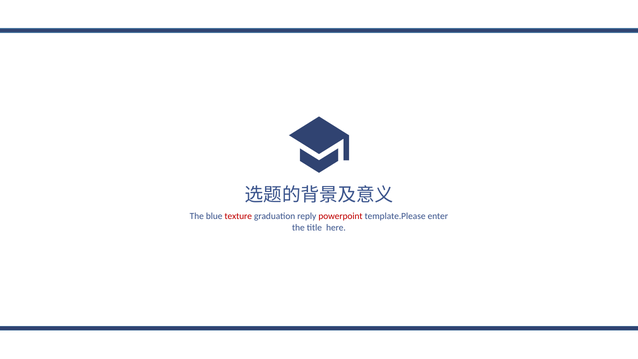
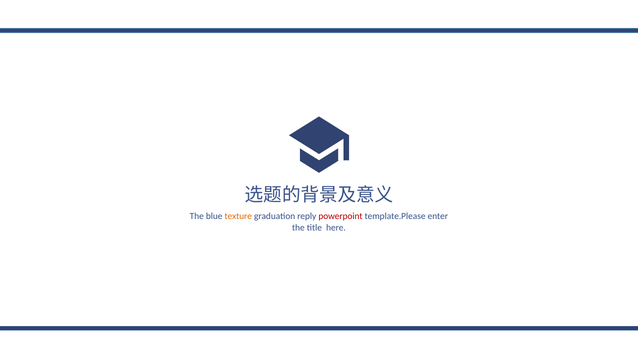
texture colour: red -> orange (238, 216)
